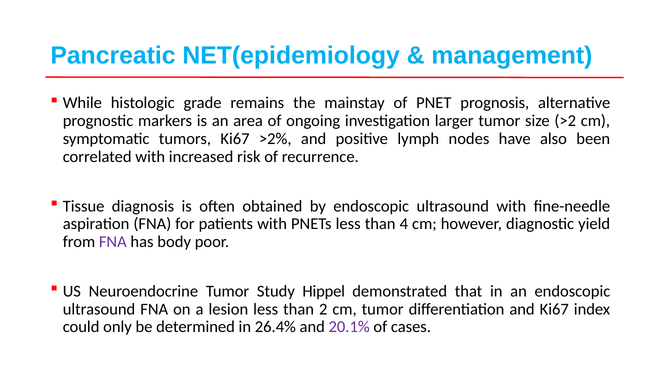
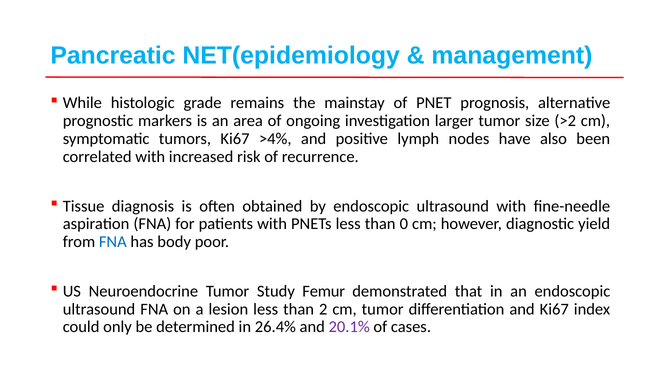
>2%: >2% -> >4% (275, 139)
4: 4 -> 0 (404, 224)
FNA colour: purple -> blue (113, 242)
Hippel: Hippel -> Femur (324, 291)
